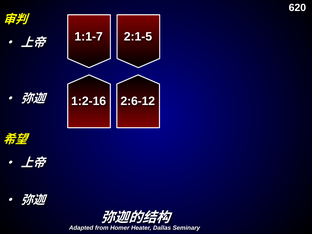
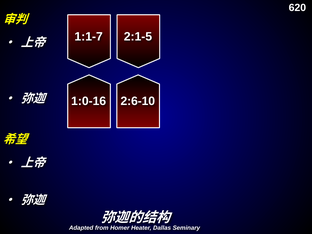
1:2-16: 1:2-16 -> 1:0-16 (89, 101)
2:6-12: 2:6-12 -> 2:6-10 (138, 101)
